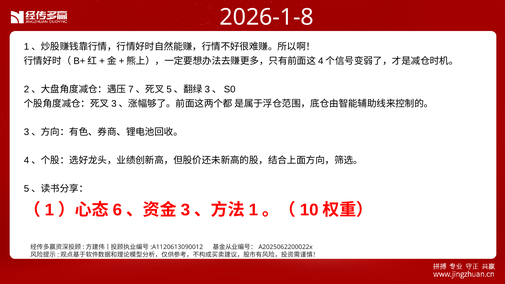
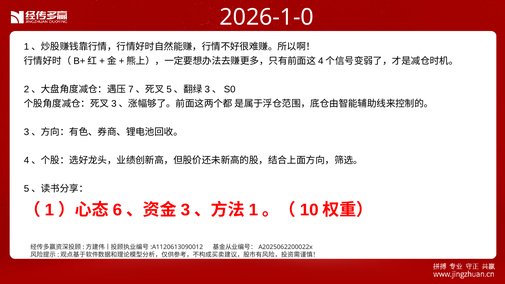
2026-1-8: 2026-1-8 -> 2026-1-0 (267, 17)
